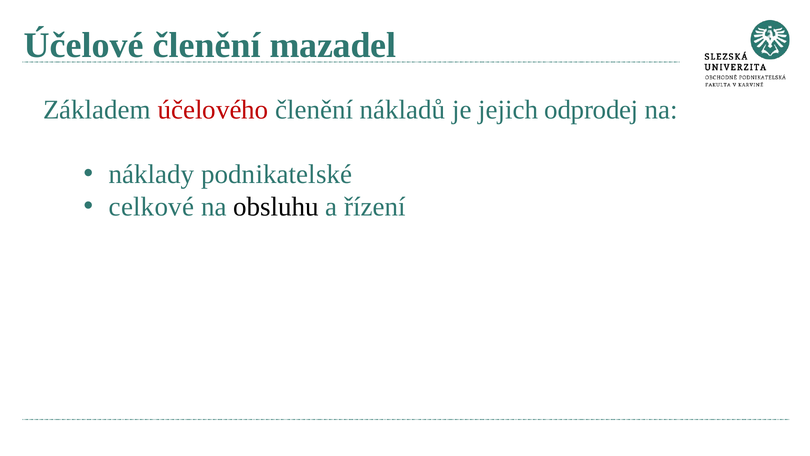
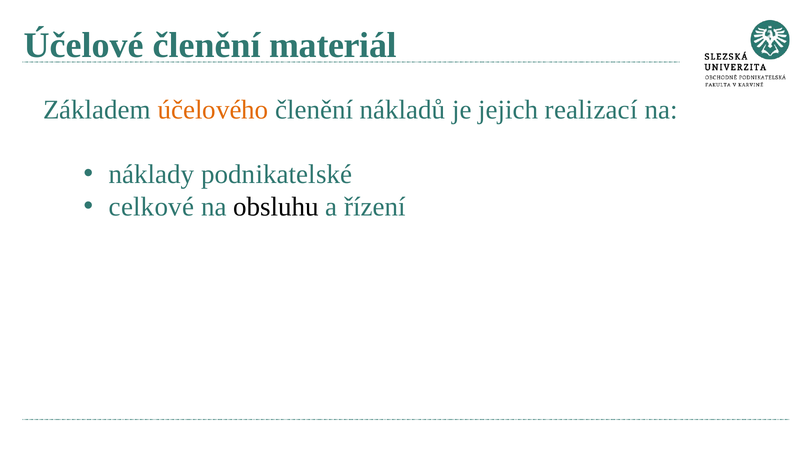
mazadel: mazadel -> materiál (333, 45)
účelového colour: red -> orange (213, 110)
odprodej: odprodej -> realizací (591, 110)
